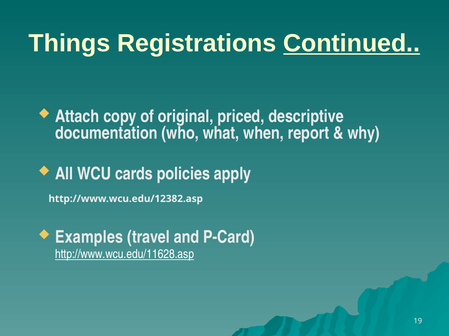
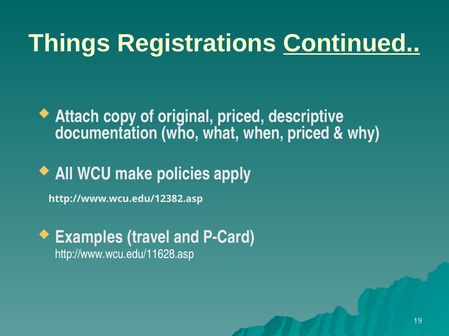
when report: report -> priced (309, 133)
cards: cards -> make (134, 174)
http://www.wcu.edu/11628.asp underline: present -> none (125, 255)
